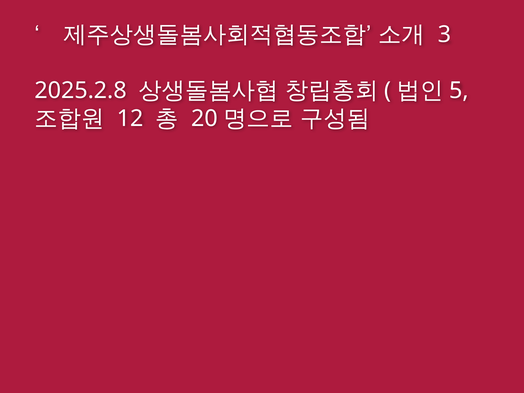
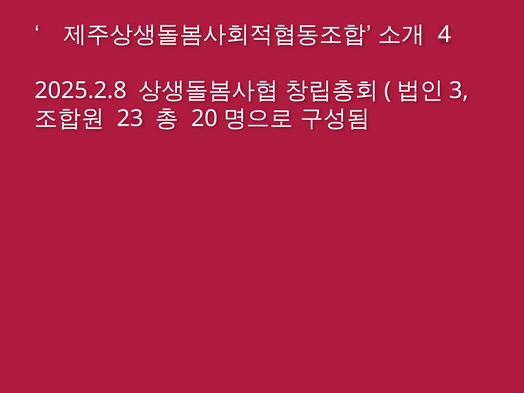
3: 3 -> 4 (444, 35)
5: 5 -> 3 (459, 90)
12: 12 -> 23 (130, 118)
